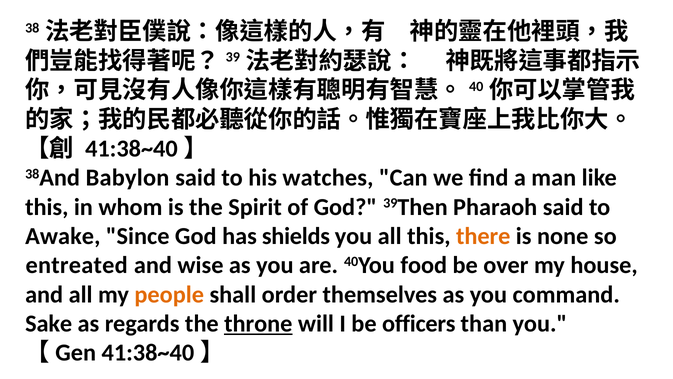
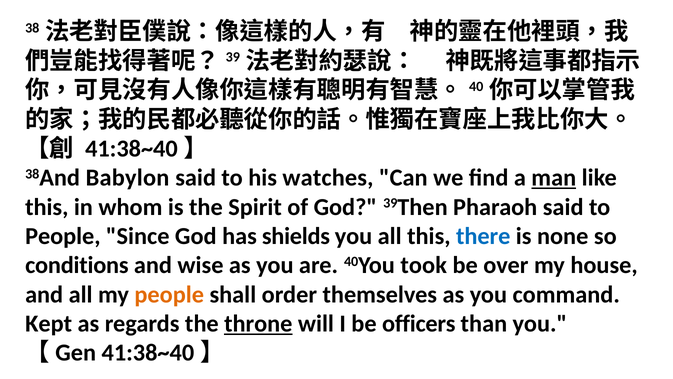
man underline: none -> present (554, 178)
Awake: Awake -> People (63, 236)
there colour: orange -> blue (483, 236)
entreated: entreated -> conditions (77, 265)
food: food -> took (424, 265)
Sake: Sake -> Kept (49, 323)
